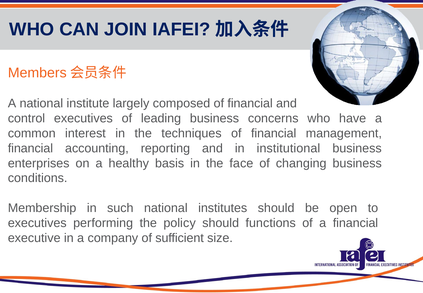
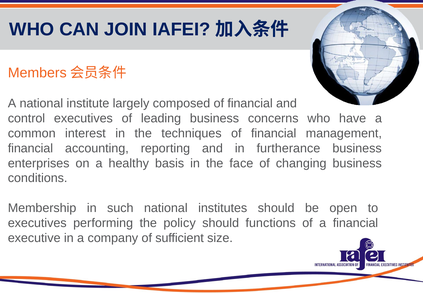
institutional: institutional -> furtherance (288, 148)
